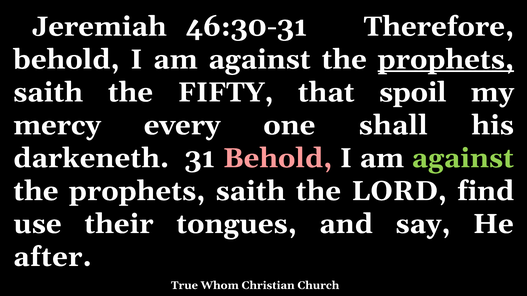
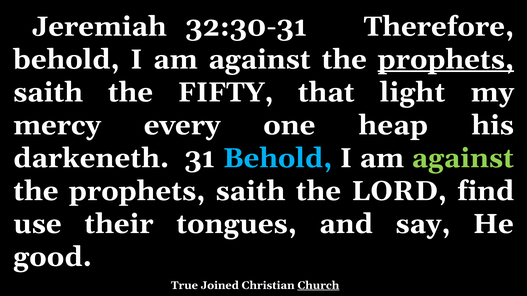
46:30-31: 46:30-31 -> 32:30-31 (246, 27)
spoil: spoil -> light (413, 93)
shall: shall -> heap (393, 125)
Behold colour: pink -> light blue (277, 158)
after: after -> good (53, 257)
Whom: Whom -> Joined (220, 286)
Church underline: none -> present (318, 286)
